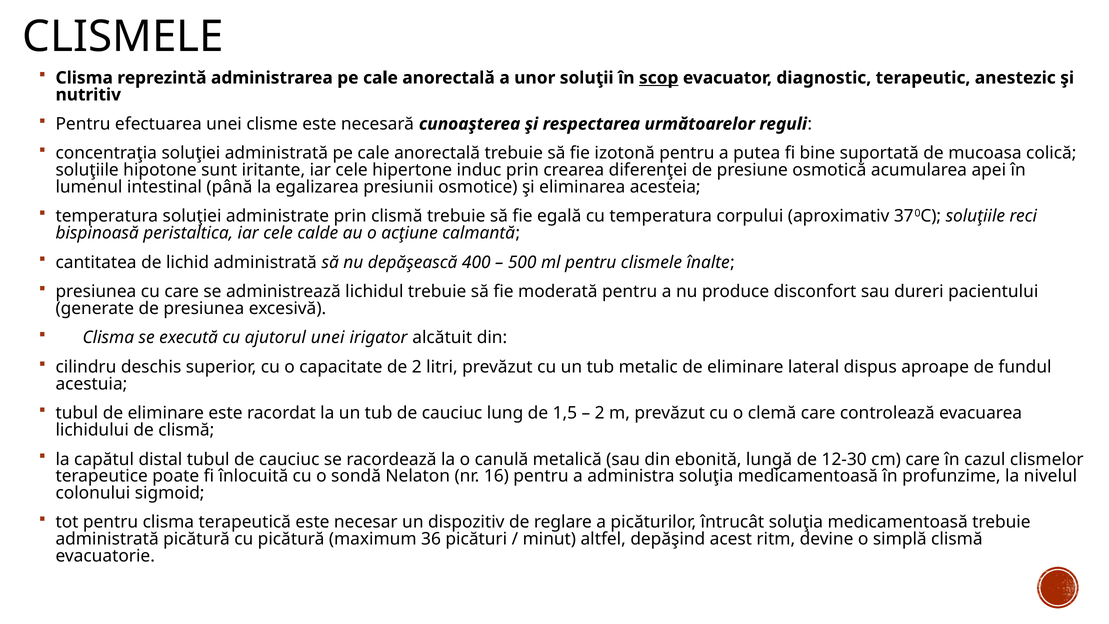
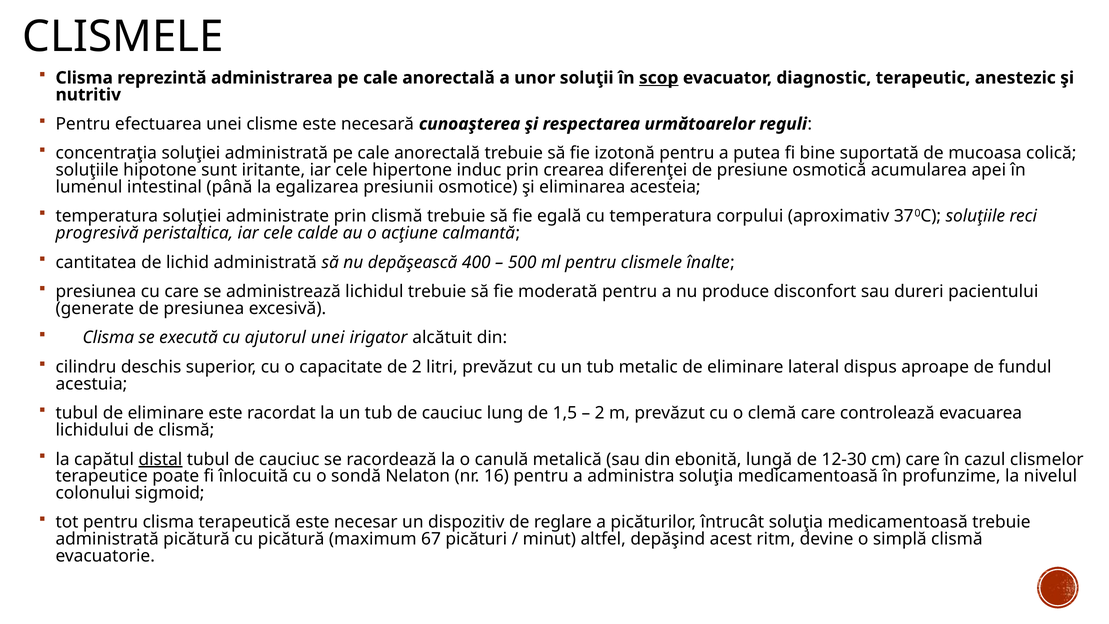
bispinoasă: bispinoasă -> progresivă (97, 233)
distal underline: none -> present (160, 459)
36: 36 -> 67 (431, 539)
